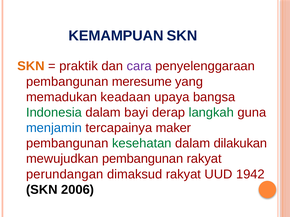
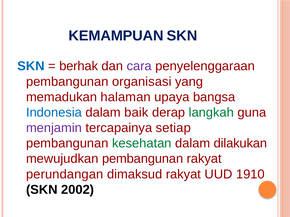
SKN colour: orange -> blue (31, 66)
praktik: praktik -> berhak (79, 66)
meresume: meresume -> organisasi (142, 82)
keadaan: keadaan -> halaman (126, 97)
Indonesia colour: green -> blue (54, 113)
bayi: bayi -> baik (136, 113)
menjamin colour: blue -> purple (54, 128)
maker: maker -> setiap (173, 128)
1942: 1942 -> 1910 (250, 175)
2006: 2006 -> 2002 (78, 190)
